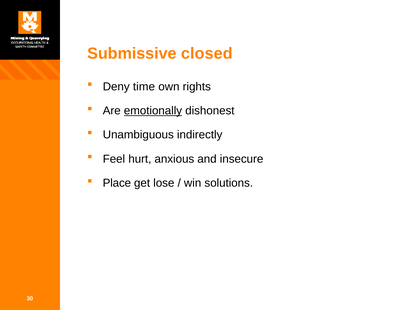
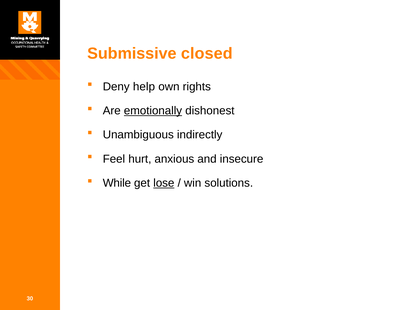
time: time -> help (144, 87)
Place: Place -> While (117, 183)
lose underline: none -> present (164, 183)
